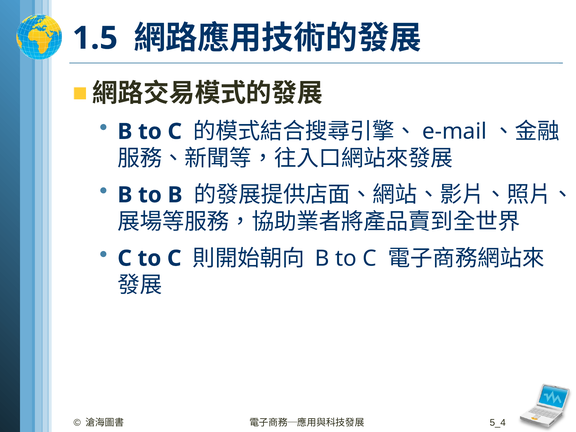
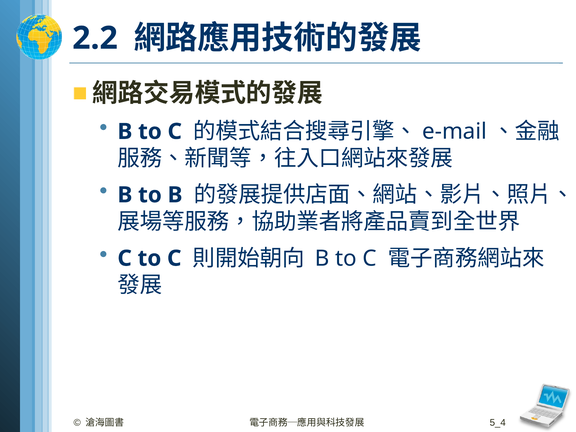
1.5: 1.5 -> 2.2 (95, 38)
